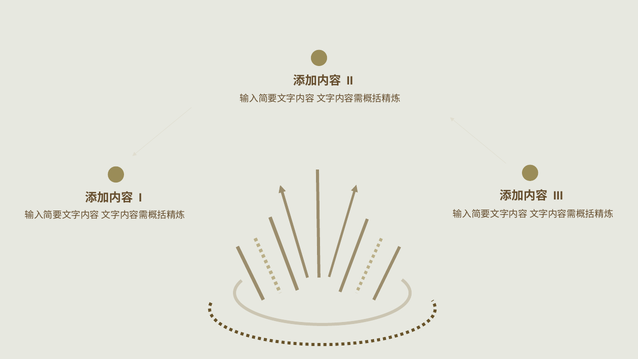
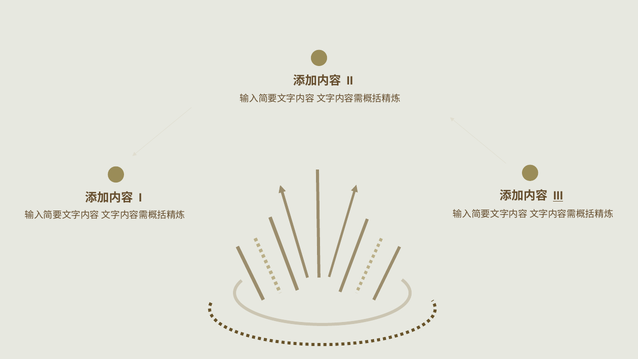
III underline: none -> present (558, 196)
